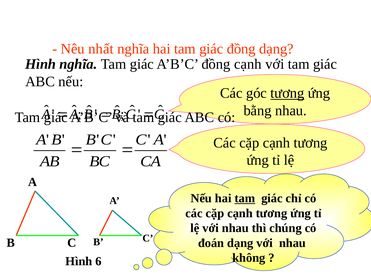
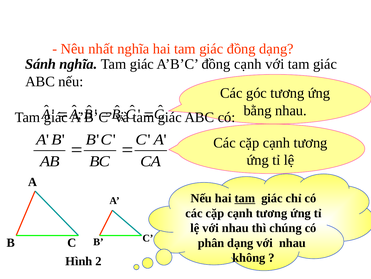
Hình: Hình -> Sánh (41, 64)
tương underline: present -> none (287, 93)
đoán: đoán -> phân (211, 242)
6: 6 -> 2 (98, 261)
